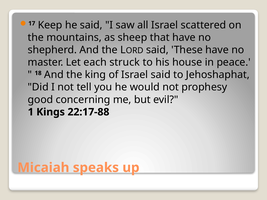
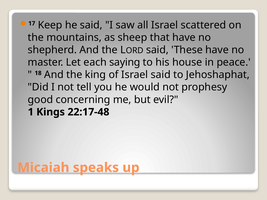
struck: struck -> saying (125, 62)
22:17-88: 22:17-88 -> 22:17-48 (88, 112)
